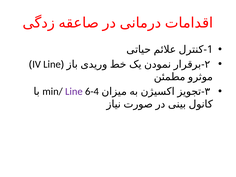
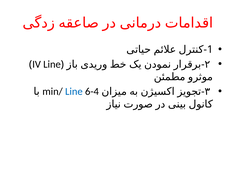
Line colour: purple -> blue (74, 92)
